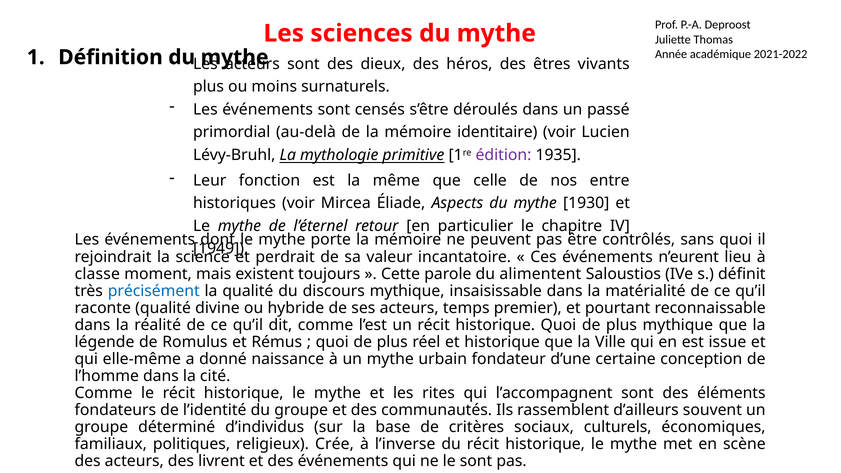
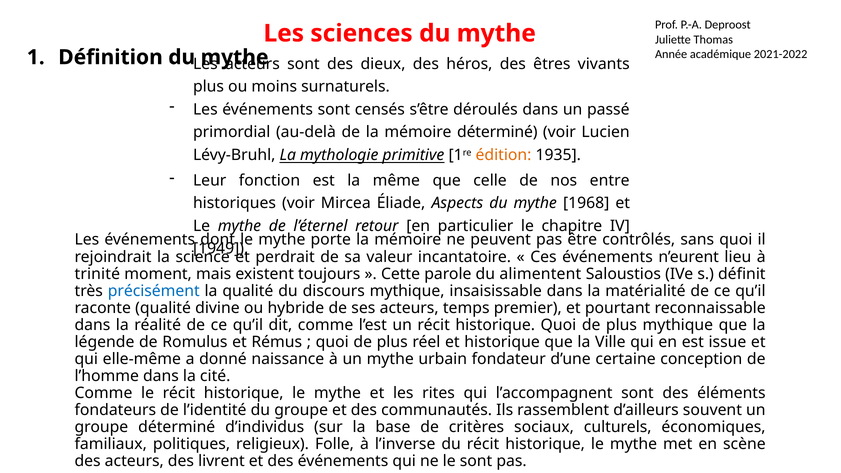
mémoire identitaire: identitaire -> déterminé (497, 132)
édition colour: purple -> orange (504, 155)
1930: 1930 -> 1968 (586, 203)
classe: classe -> trinité (97, 274)
Crée: Crée -> Folle (334, 444)
